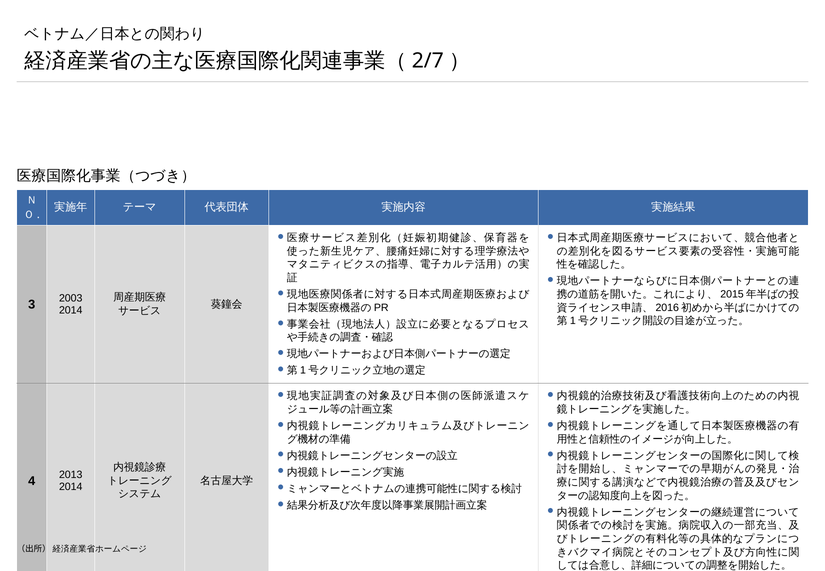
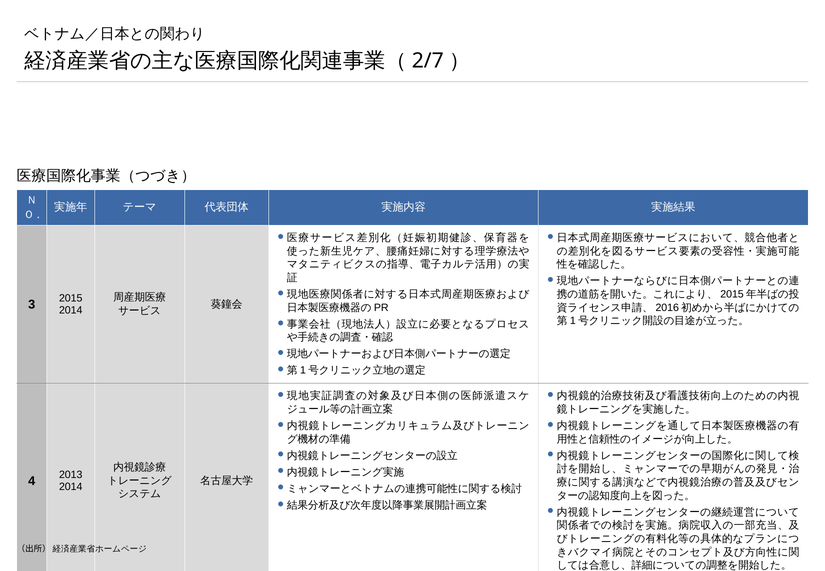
2003: 2003 -> 2015 (71, 298)
